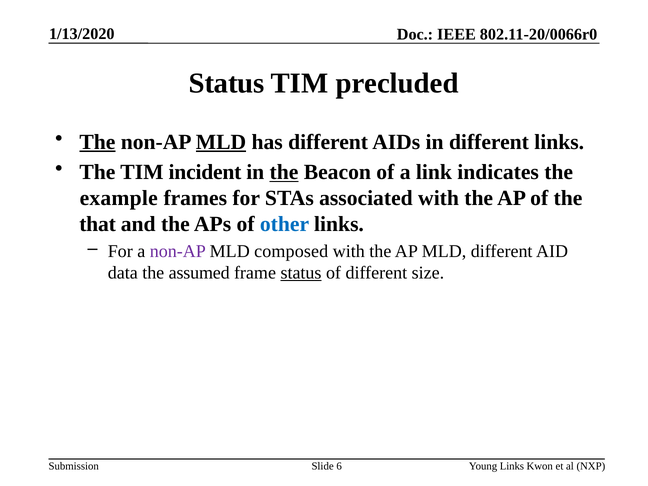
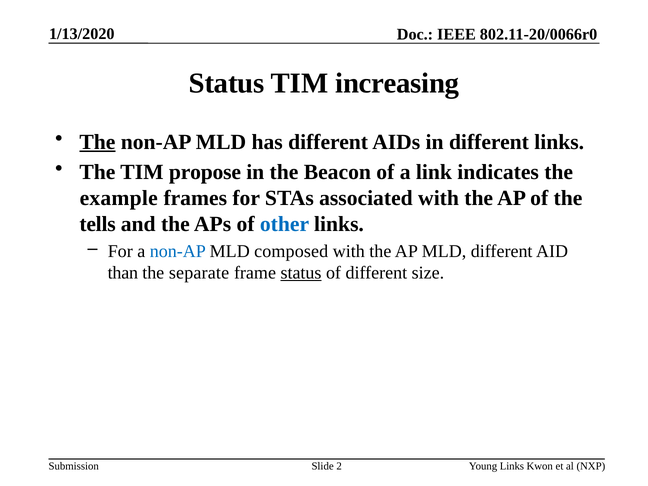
precluded: precluded -> increasing (397, 83)
MLD underline: present -> none (221, 142)
incident: incident -> propose (205, 172)
the underline: present -> none (284, 172)
that: that -> tells (98, 224)
non-AP colour: purple -> blue (178, 251)
data: data -> than (123, 273)
assumed: assumed -> separate (199, 273)
6: 6 -> 2 (339, 466)
